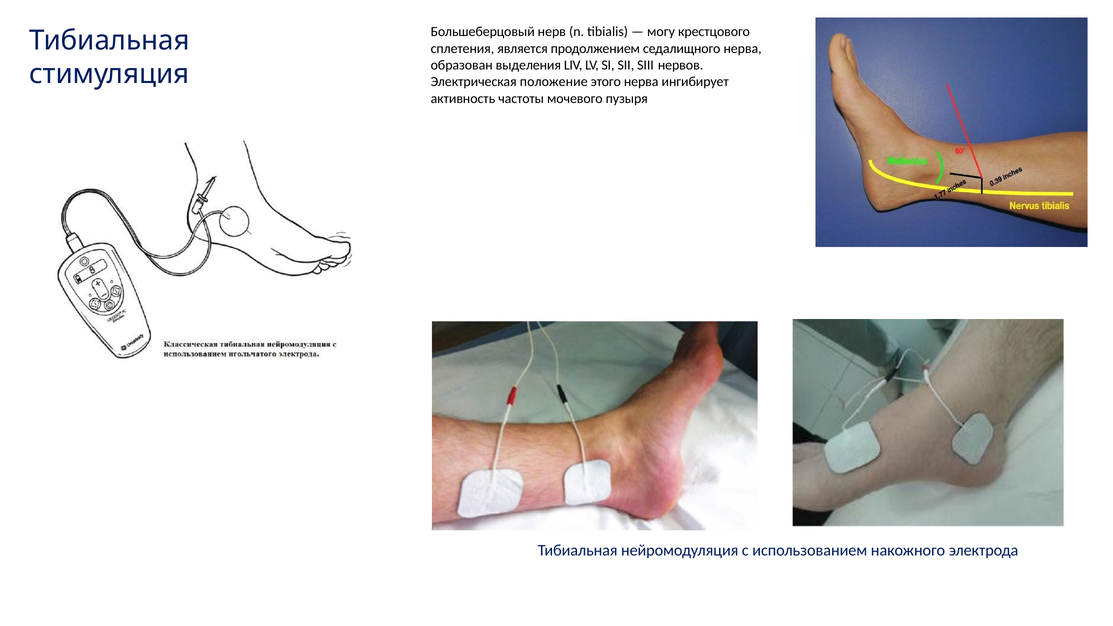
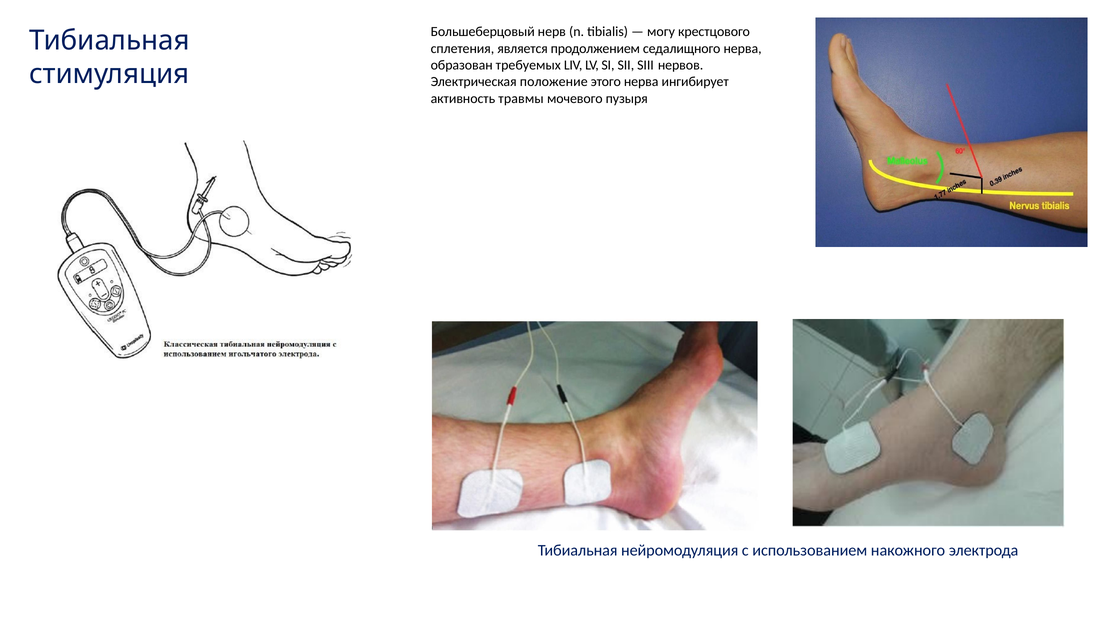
выделения: выделения -> требуемых (528, 65)
частоты: частоты -> травмы (521, 99)
